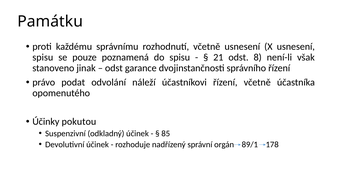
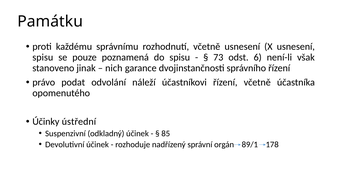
21: 21 -> 73 (218, 57)
8: 8 -> 6 (258, 57)
odst: odst -> nich (114, 68)
pokutou: pokutou -> ústřední (79, 122)
